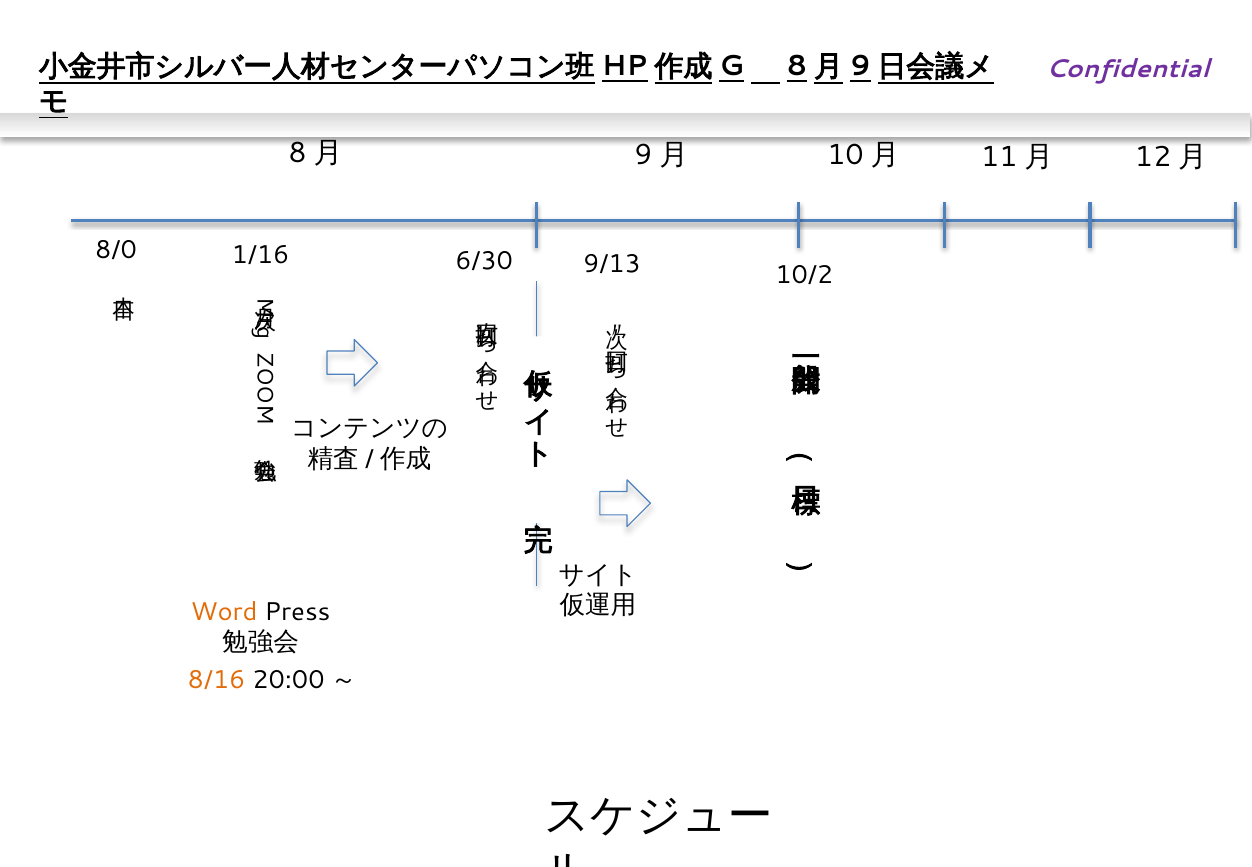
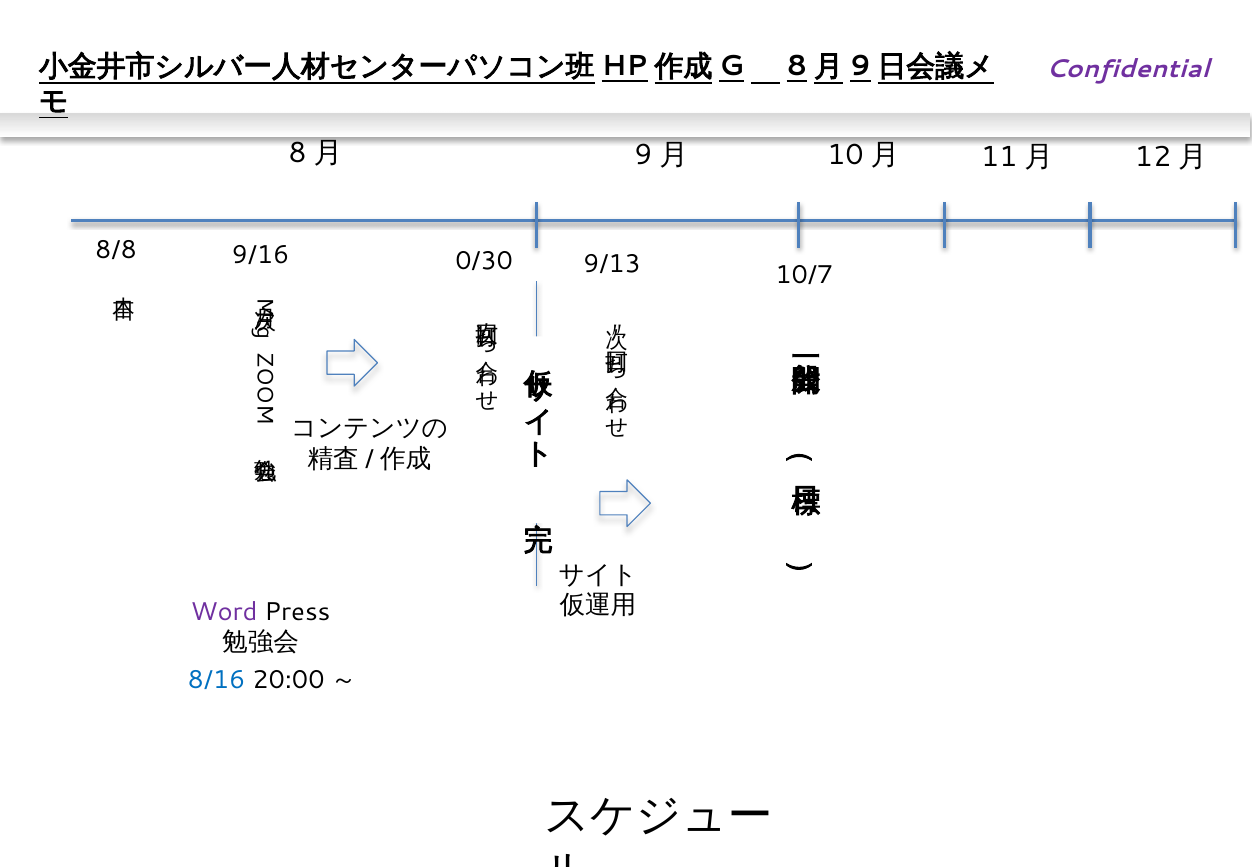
8/0: 8/0 -> 8/8 (116, 250)
1/16: 1/16 -> 9/16 (260, 255)
6/30: 6/30 -> 0/30 (484, 261)
10/2: 10/2 -> 10/7 (804, 275)
Word colour: orange -> purple (224, 611)
8/16 colour: orange -> blue (217, 680)
